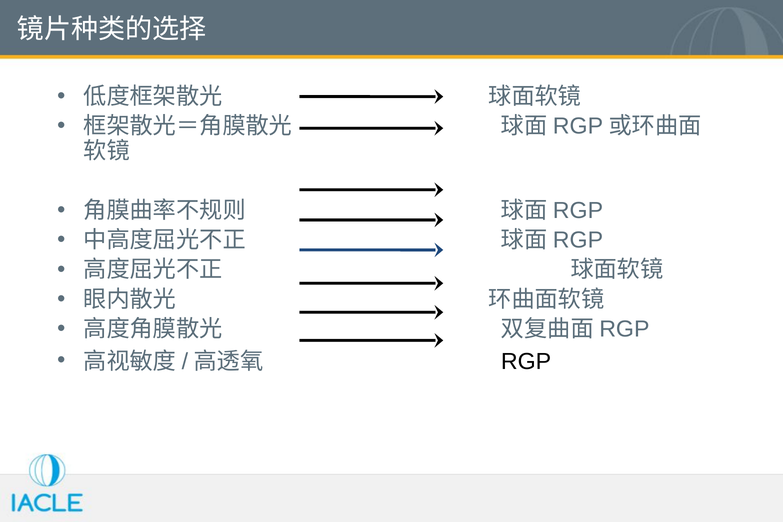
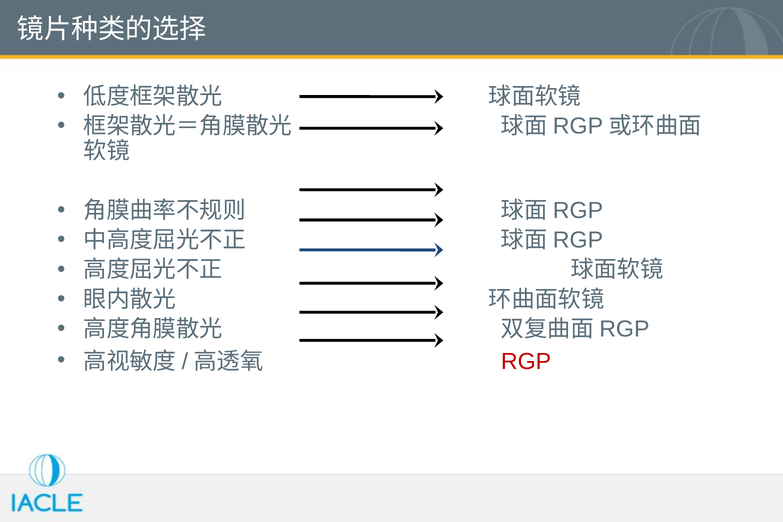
RGP colour: black -> red (526, 362)
